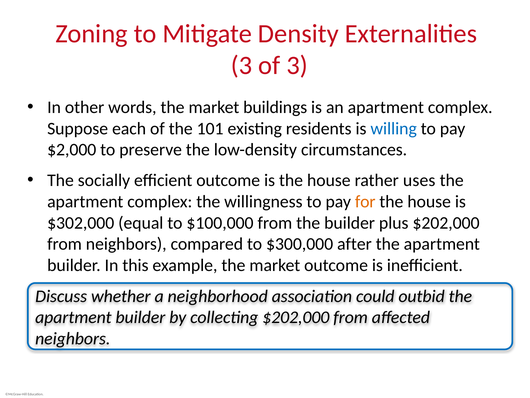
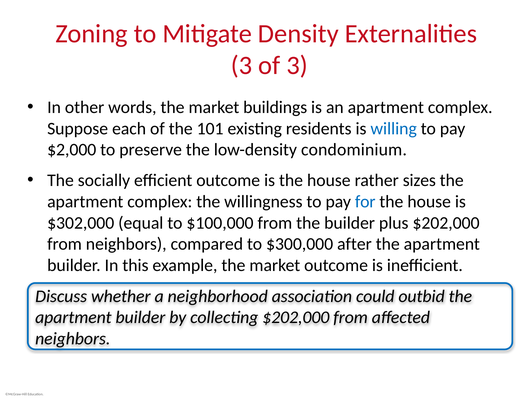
circumstances: circumstances -> condominium (354, 150)
uses: uses -> sizes (419, 180)
for colour: orange -> blue (365, 201)
